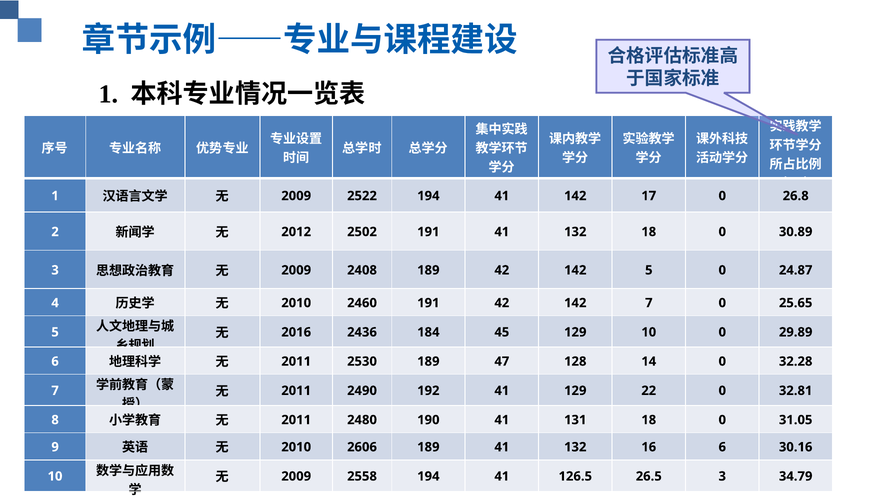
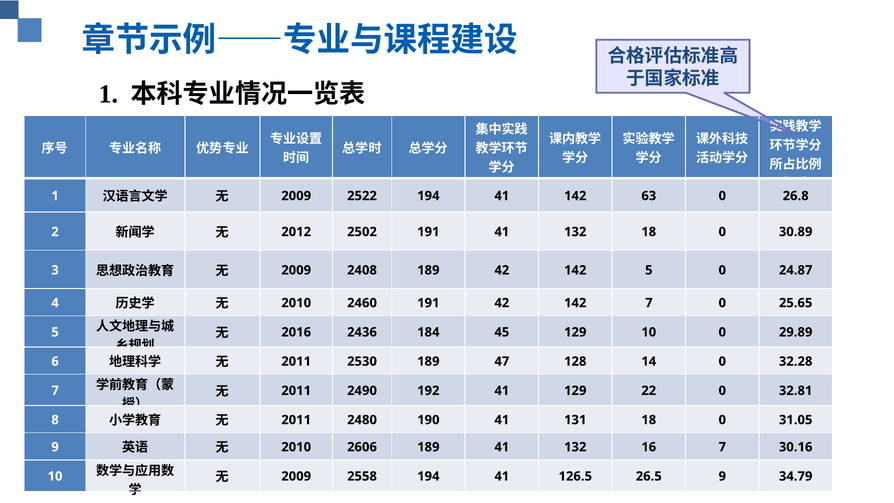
17: 17 -> 63 (649, 196)
16 6: 6 -> 7 (722, 447)
26.5 3: 3 -> 9 (722, 476)
